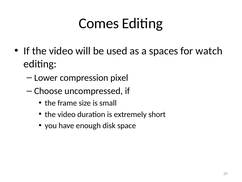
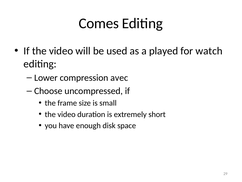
spaces: spaces -> played (164, 51)
pixel: pixel -> avec (119, 78)
